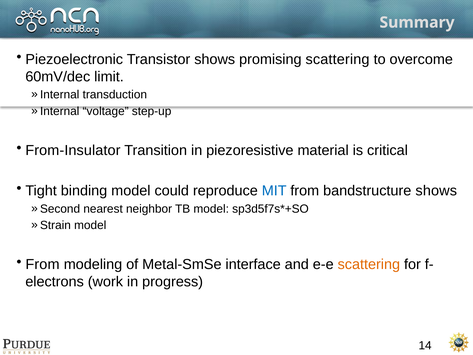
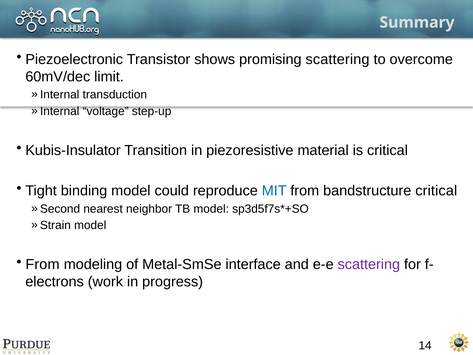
From-Insulator: From-Insulator -> Kubis-Insulator (73, 150)
bandstructure shows: shows -> critical (436, 191)
scattering colour: orange -> purple (369, 264)
